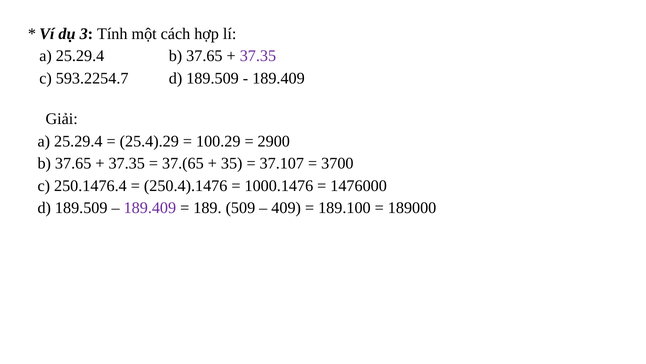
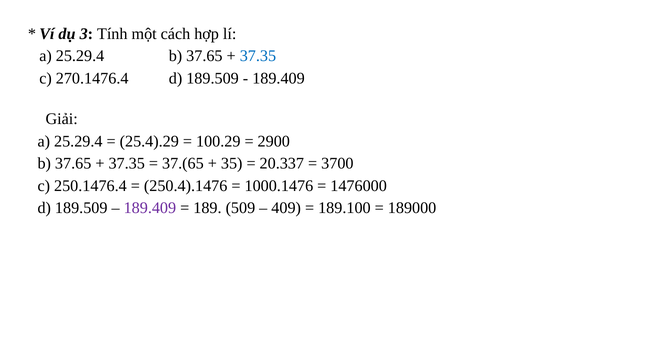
37.35 colour: purple -> blue (258, 56)
593.2254.7: 593.2254.7 -> 270.1476.4 (92, 78)
37.107: 37.107 -> 20.337 (282, 163)
